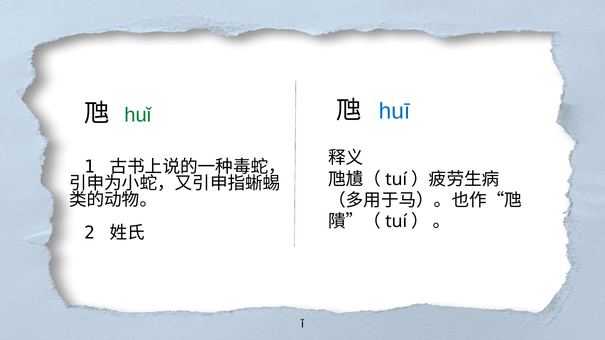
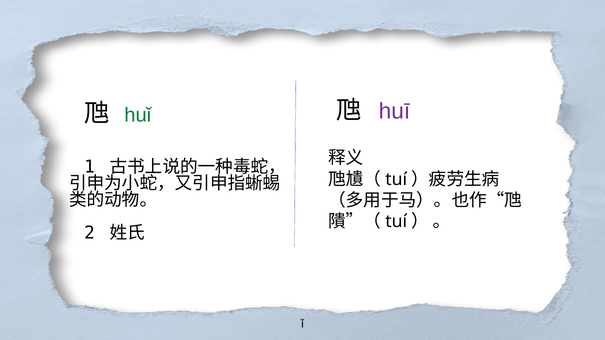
huī colour: blue -> purple (394, 111)
